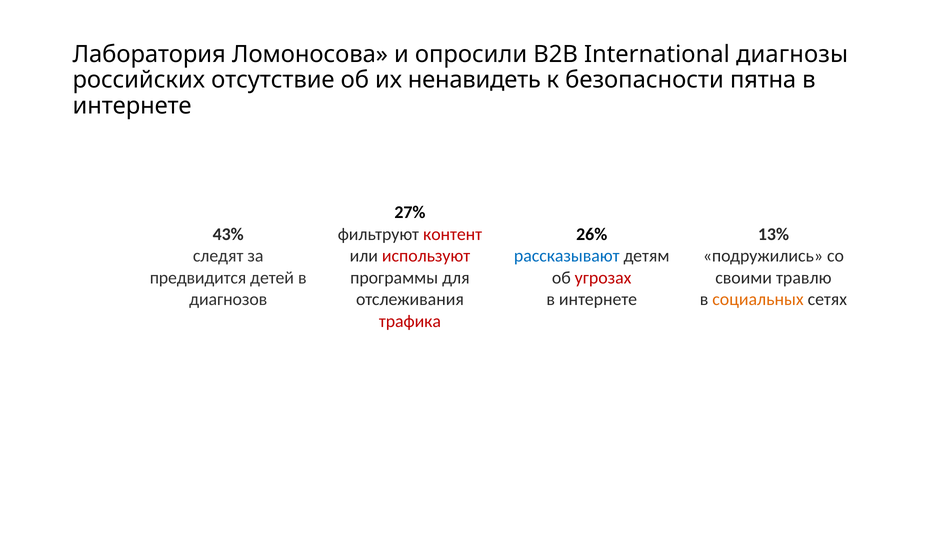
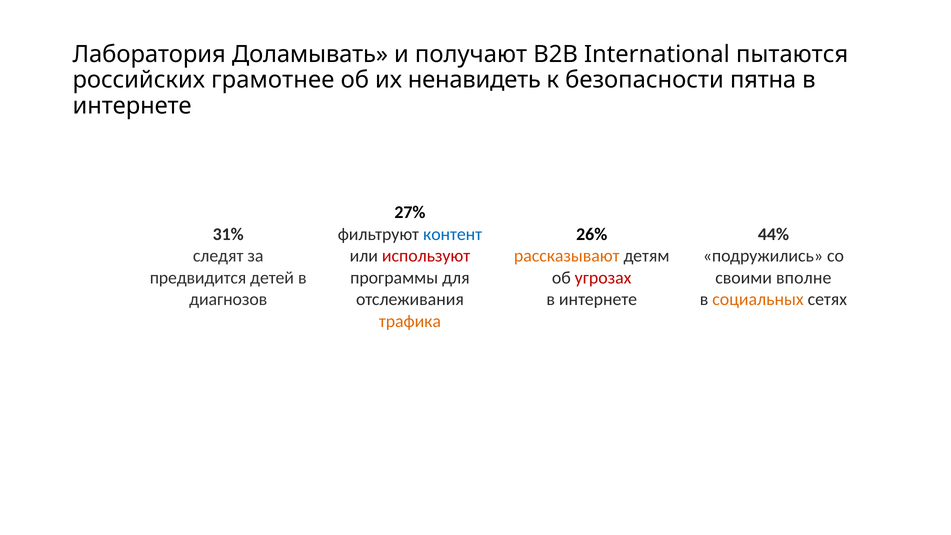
Ломоносова: Ломоносова -> Доламывать (310, 54)
опросили: опросили -> получают (471, 54)
диагнозы: диагнозы -> пытаются (792, 54)
отсутствие: отсутствие -> грамотнее (273, 80)
43%: 43% -> 31% (228, 234)
контент colour: red -> blue (453, 234)
13%: 13% -> 44% (773, 234)
рассказывают colour: blue -> orange (567, 256)
травлю: травлю -> вполне (804, 278)
трафика colour: red -> orange (410, 321)
